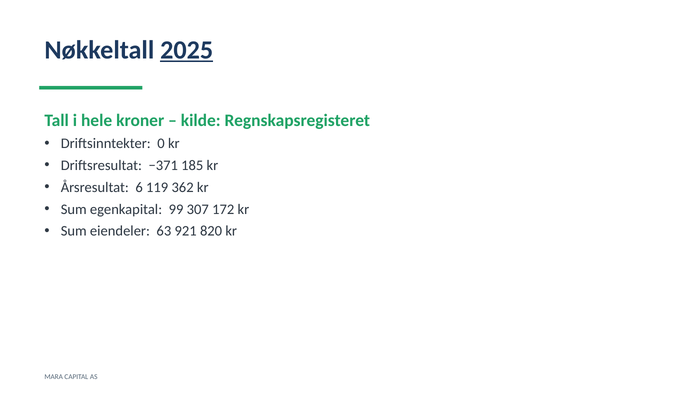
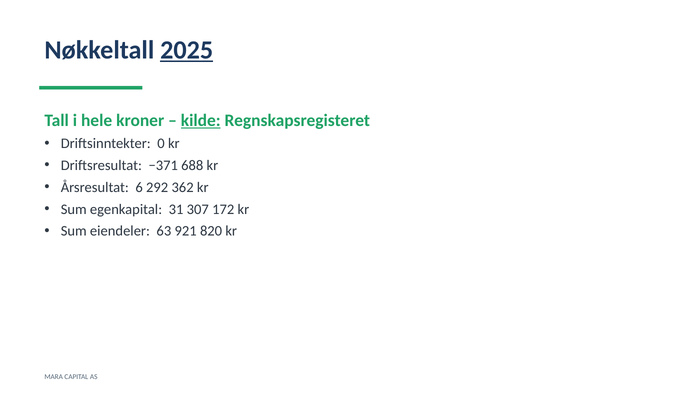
kilde underline: none -> present (201, 120)
185: 185 -> 688 (192, 165)
119: 119 -> 292 (157, 187)
99: 99 -> 31 (176, 209)
